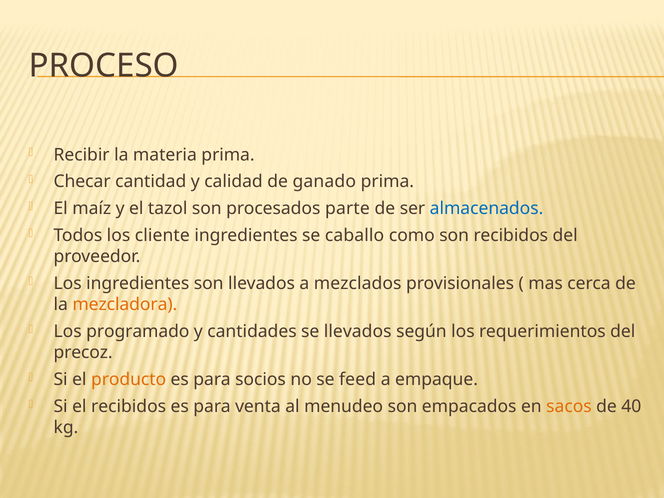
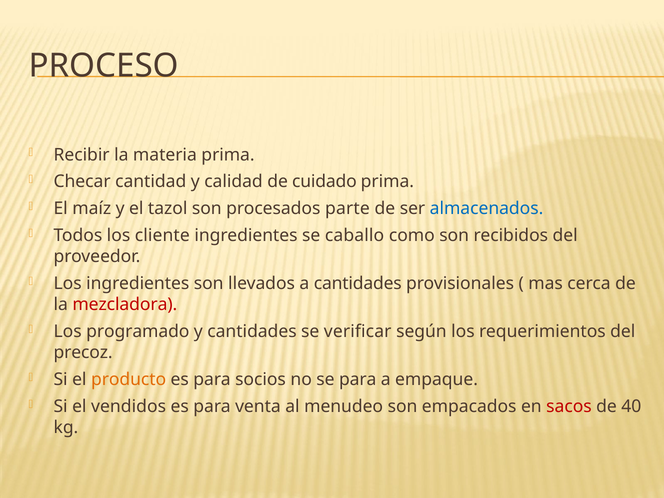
ganado: ganado -> cuidado (324, 182)
a mezclados: mezclados -> cantidades (358, 284)
mezcladora colour: orange -> red (125, 305)
se llevados: llevados -> verificar (358, 331)
se feed: feed -> para (358, 379)
el recibidos: recibidos -> vendidos (129, 406)
sacos colour: orange -> red (569, 406)
